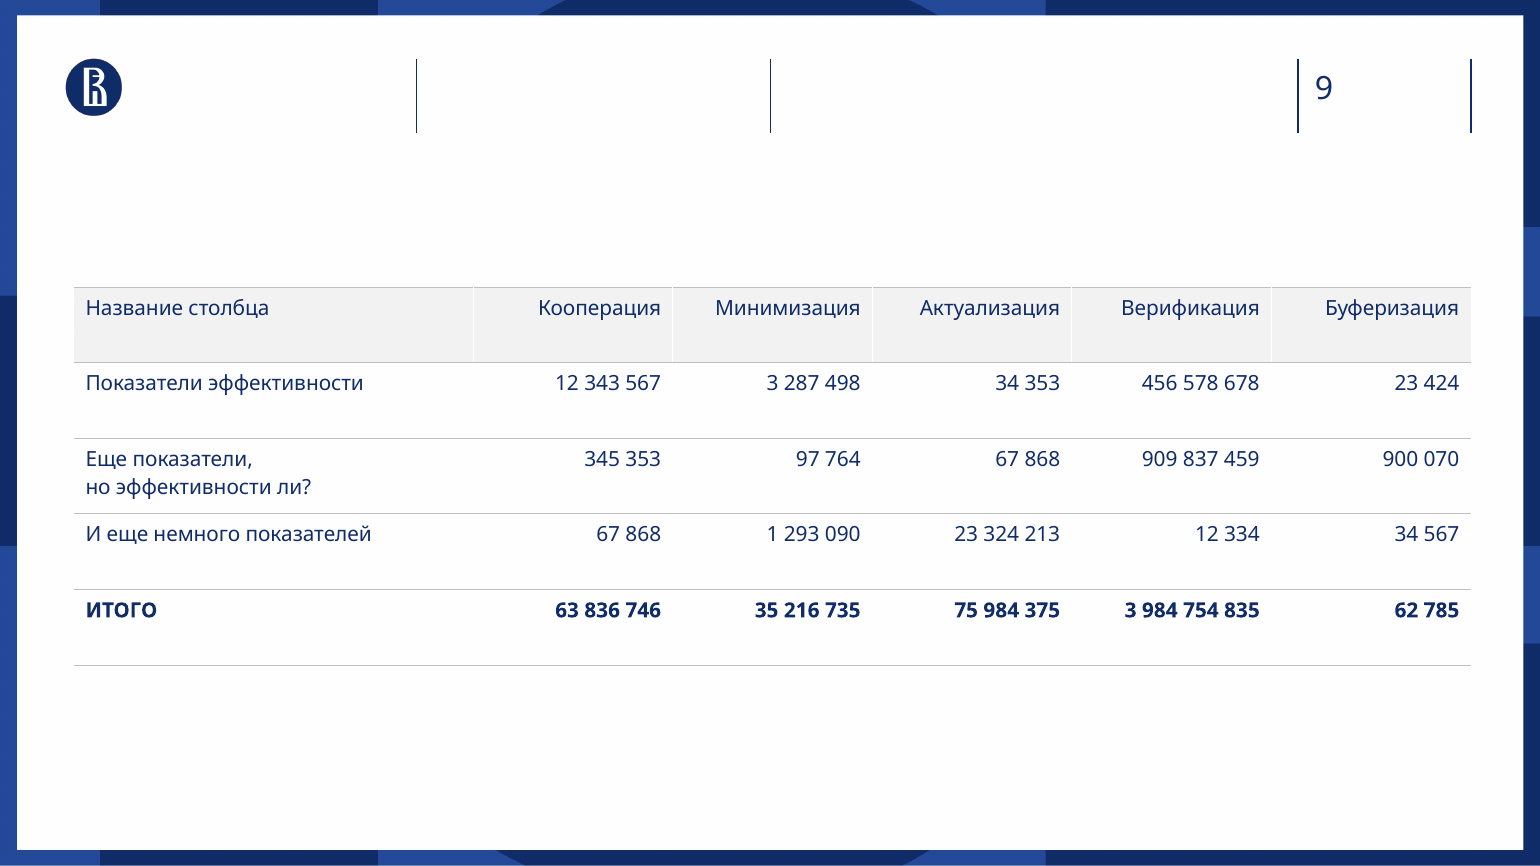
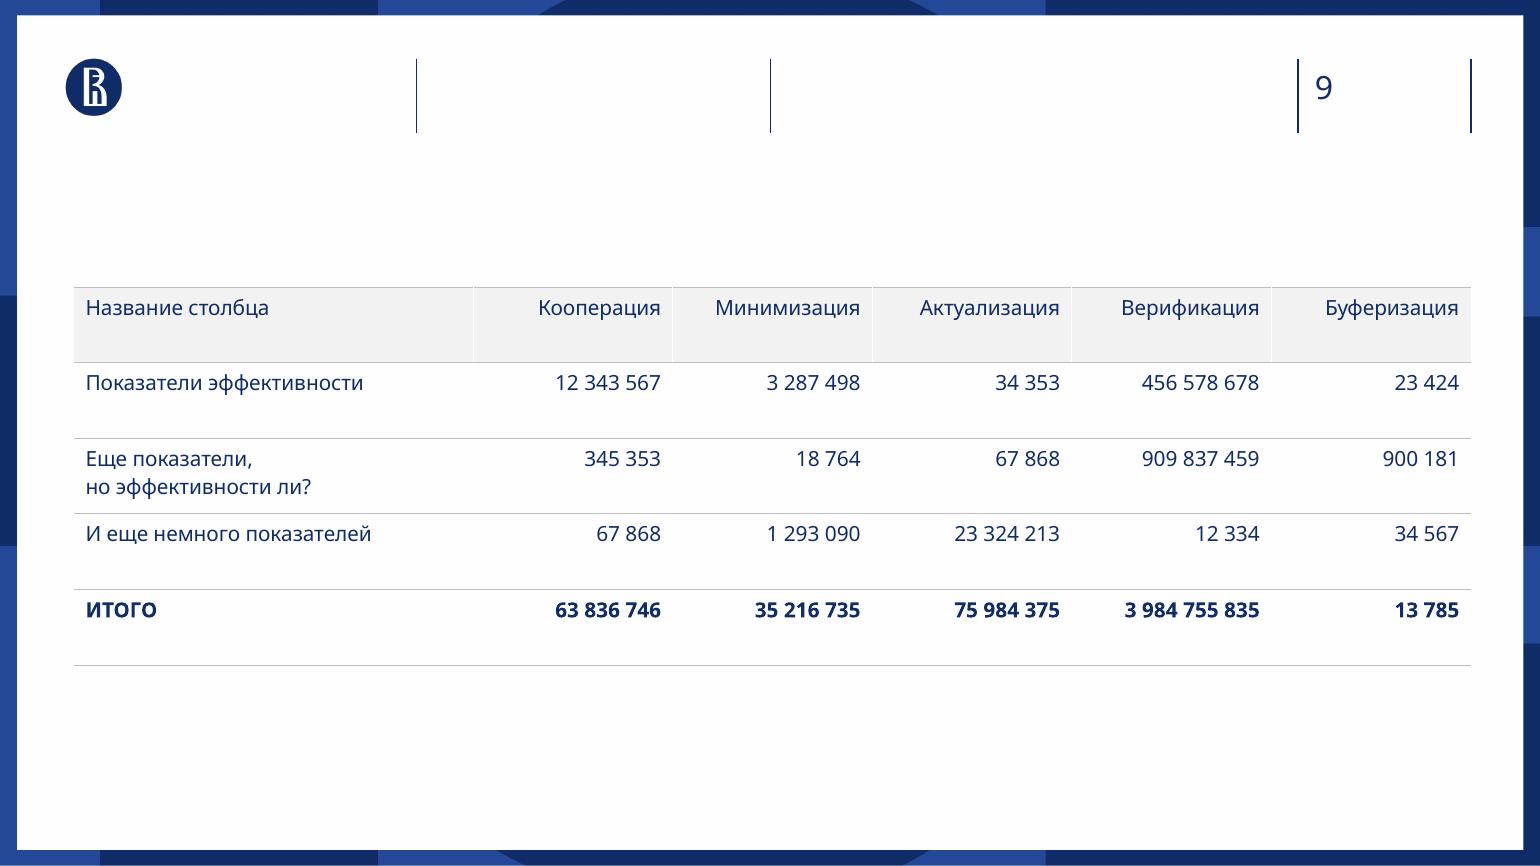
97: 97 -> 18 (808, 460)
070: 070 -> 181 (1441, 460)
754: 754 -> 755 (1201, 611)
62: 62 -> 13 (1406, 611)
